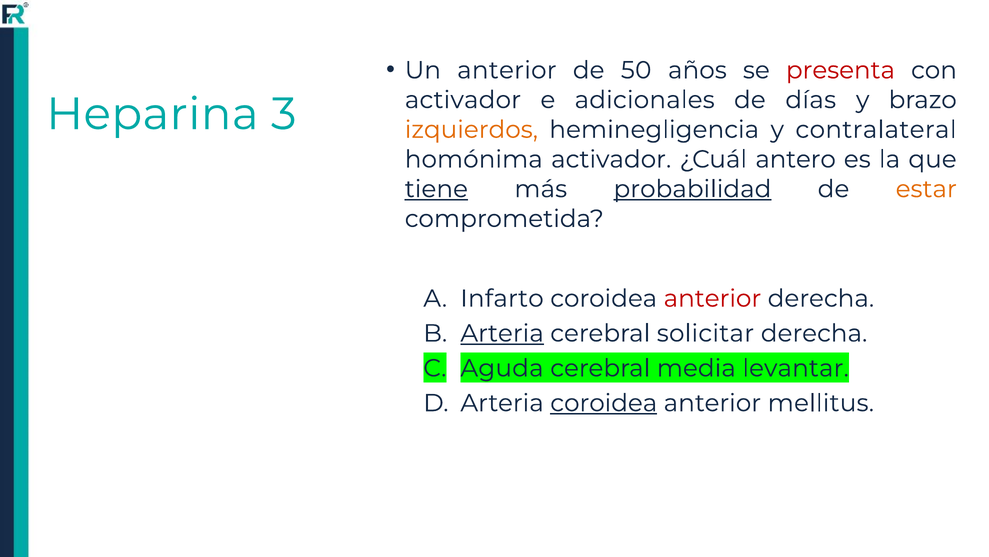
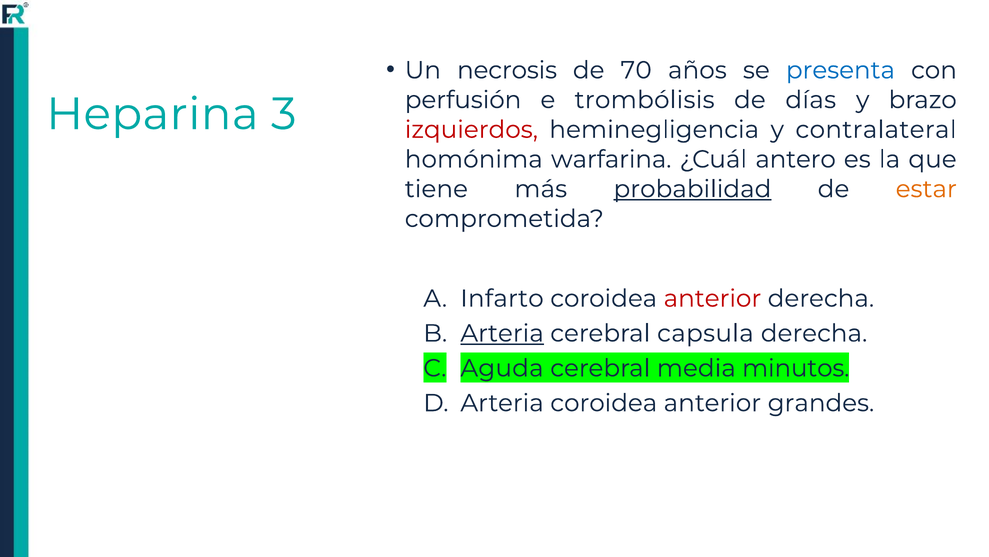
Un anterior: anterior -> necrosis (507, 70)
50: 50 -> 70 (636, 70)
presenta colour: red -> blue (840, 70)
activador: activador -> perfusión (463, 100)
adicionales: adicionales -> trombólisis (645, 100)
izquierdos colour: orange -> red (471, 129)
homónima activador: activador -> warfarina (611, 159)
tiene underline: present -> none (436, 189)
solicitar: solicitar -> capsula (705, 333)
levantar: levantar -> minutos (796, 368)
coroidea underline: present -> none (604, 403)
mellitus: mellitus -> grandes (821, 403)
